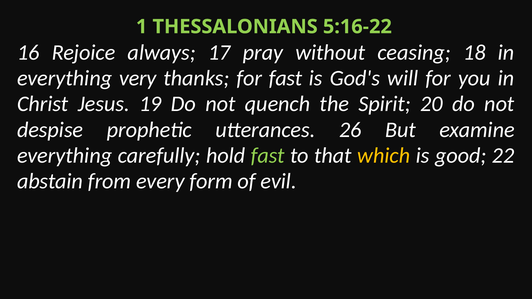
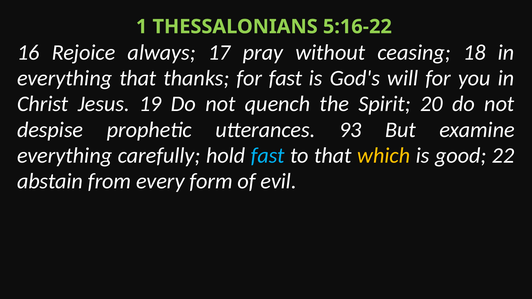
everything very: very -> that (138, 78)
26: 26 -> 93 (350, 130)
fast colour: light green -> light blue (268, 156)
